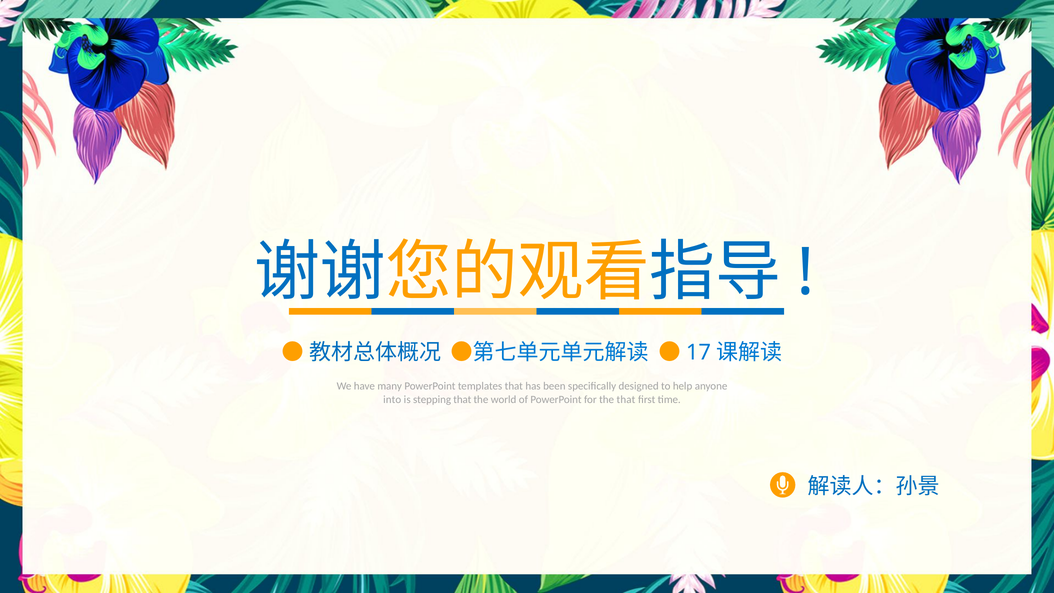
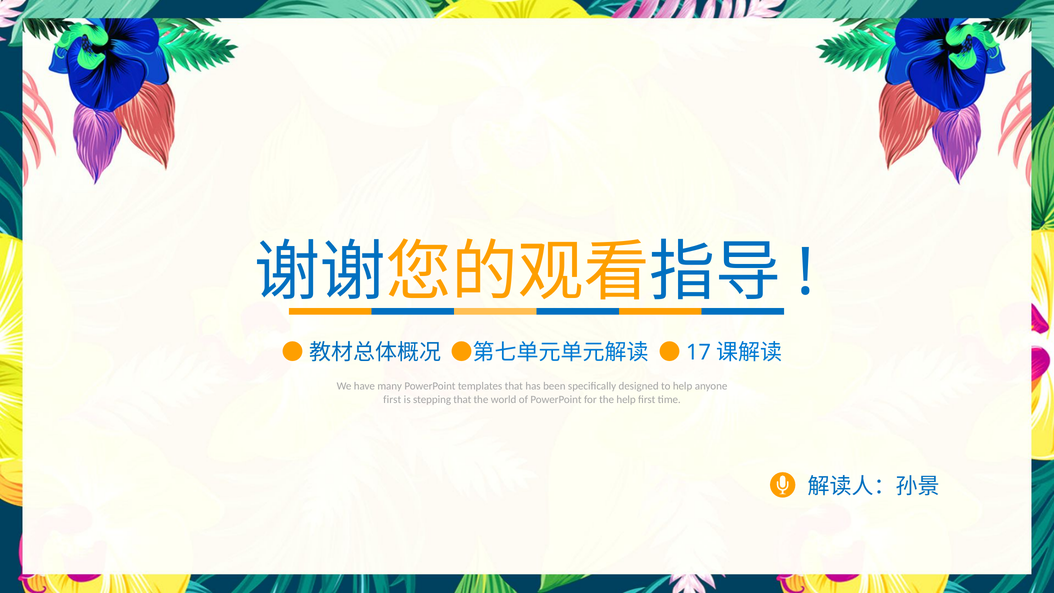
into: into -> first (392, 400)
the that: that -> help (626, 400)
